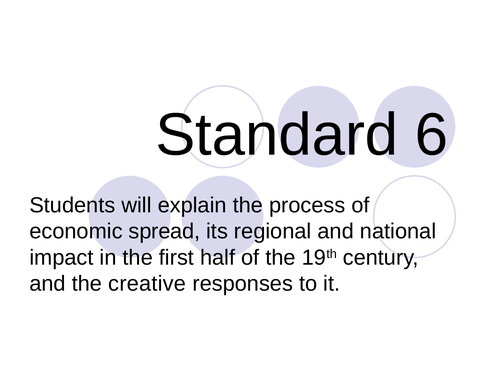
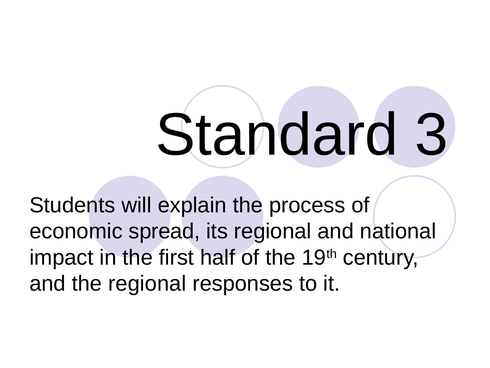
6: 6 -> 3 (431, 135)
the creative: creative -> regional (147, 283)
